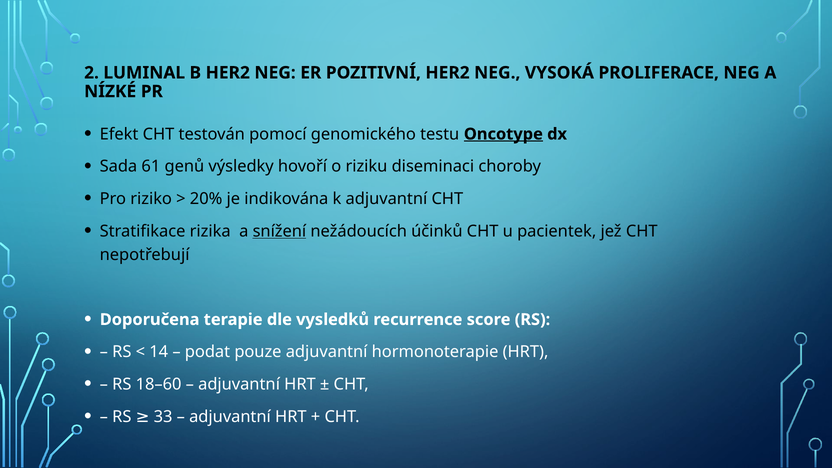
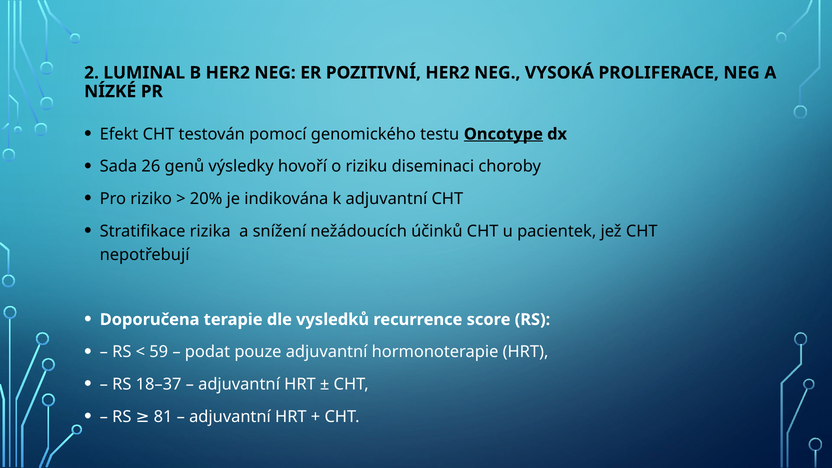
61: 61 -> 26 (151, 166)
snížení underline: present -> none (279, 231)
14: 14 -> 59 (159, 352)
18–60: 18–60 -> 18–37 (159, 384)
33: 33 -> 81 (163, 417)
